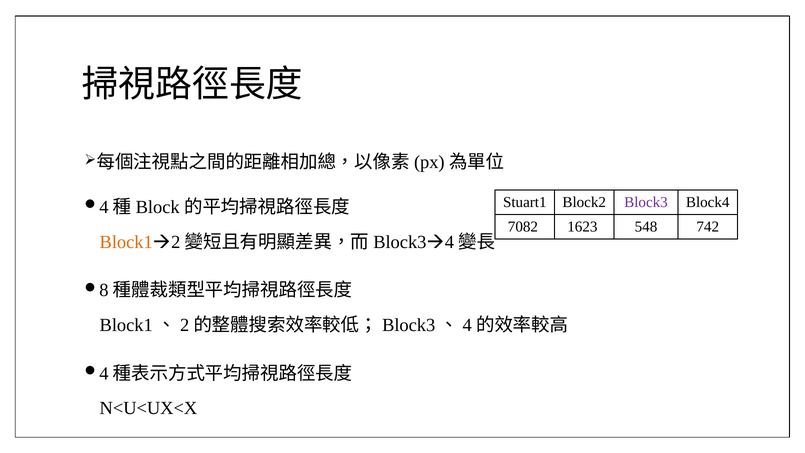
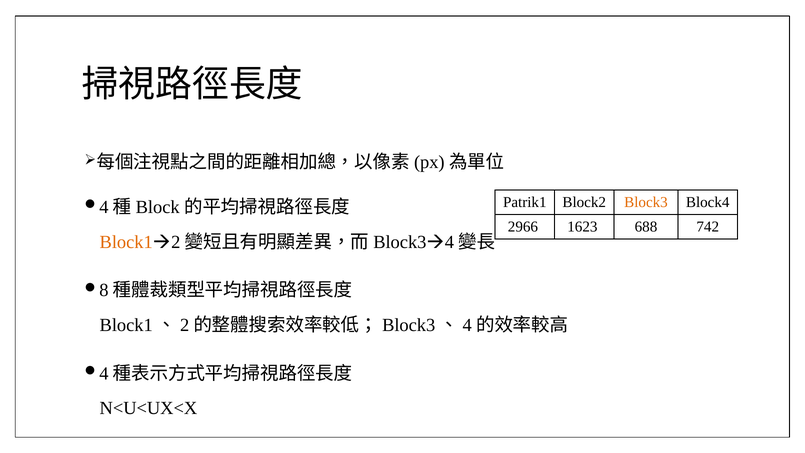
Stuart1: Stuart1 -> Patrik1 (525, 202)
Block3 colour: purple -> orange (646, 202)
7082: 7082 -> 2966 (523, 227)
548: 548 -> 688 (646, 227)
